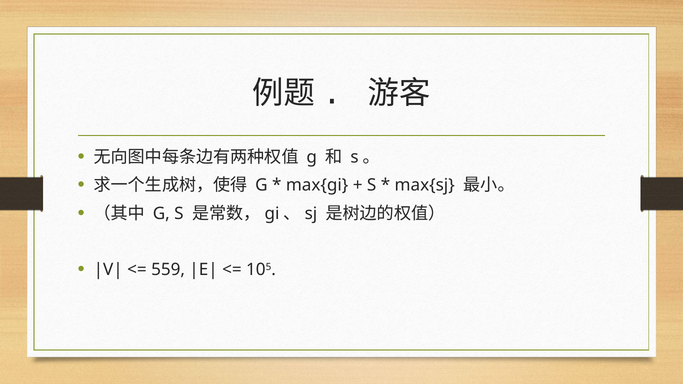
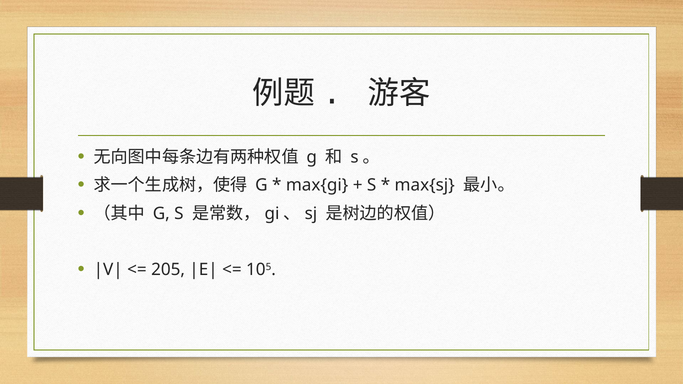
559: 559 -> 205 (168, 270)
